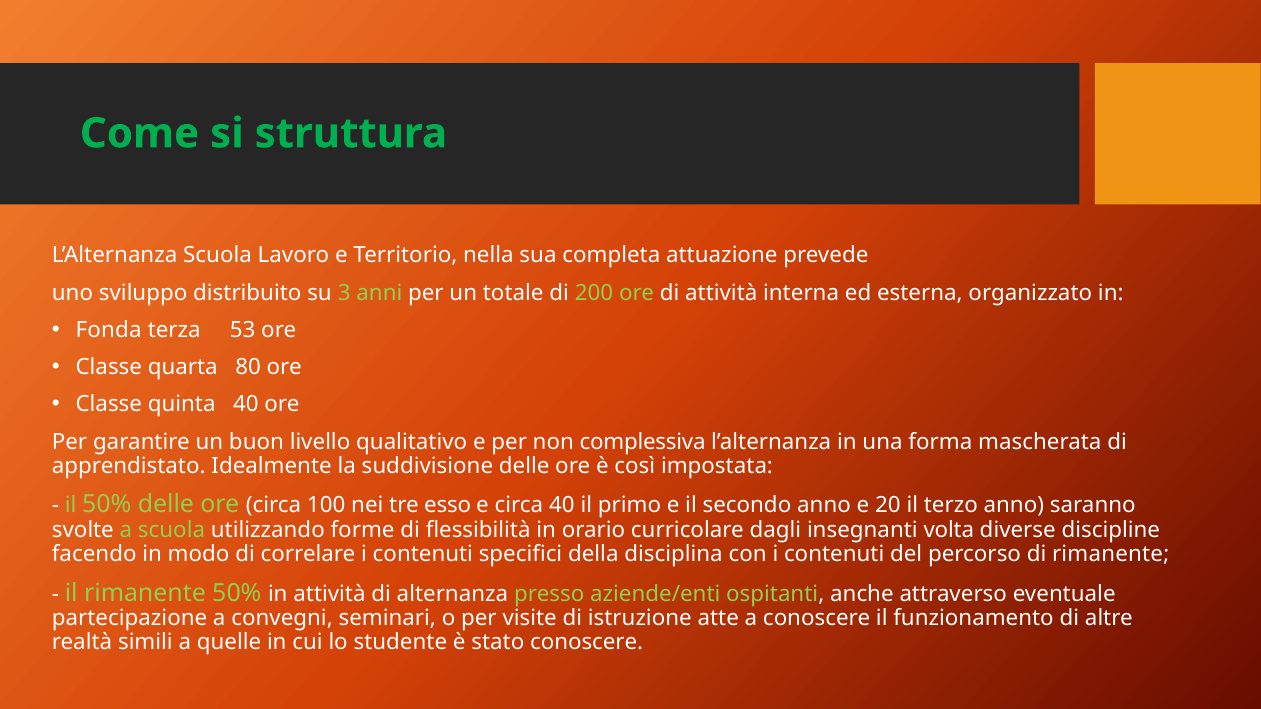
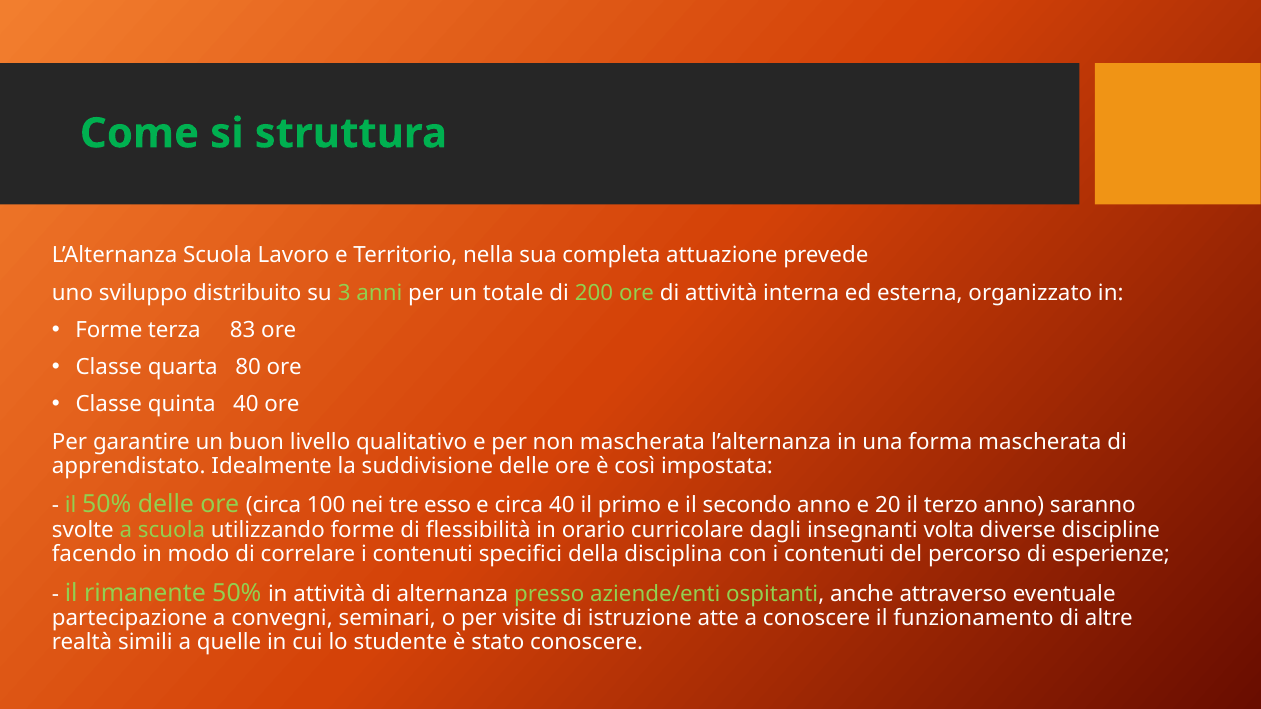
Fonda: Fonda -> Forme (109, 330)
53: 53 -> 83 (243, 330)
non complessiva: complessiva -> mascherata (642, 442)
di rimanente: rimanente -> esperienze (1111, 554)
